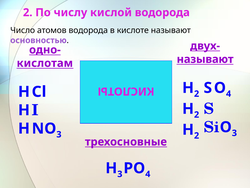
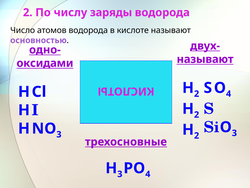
кислой: кислой -> заряды (111, 12)
кислотам: кислотам -> оксидами (45, 63)
